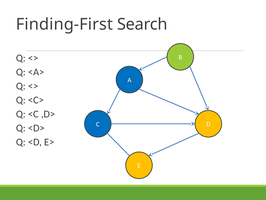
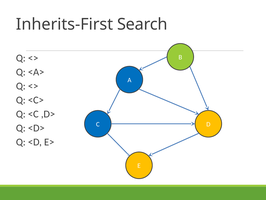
Finding-First: Finding-First -> Inherits-First (65, 24)
